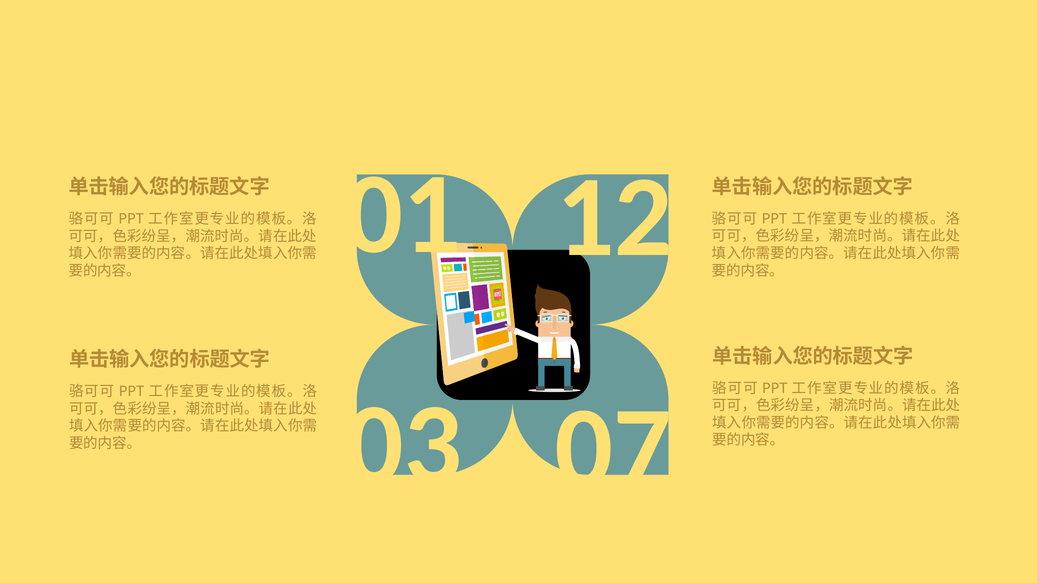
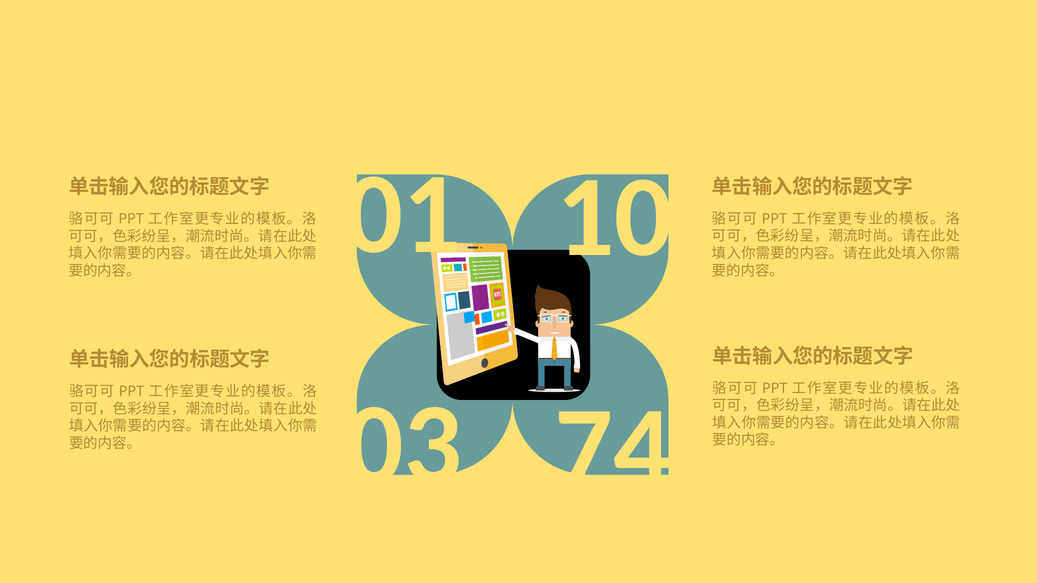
12: 12 -> 10 (614, 217)
07: 07 -> 74 (613, 449)
